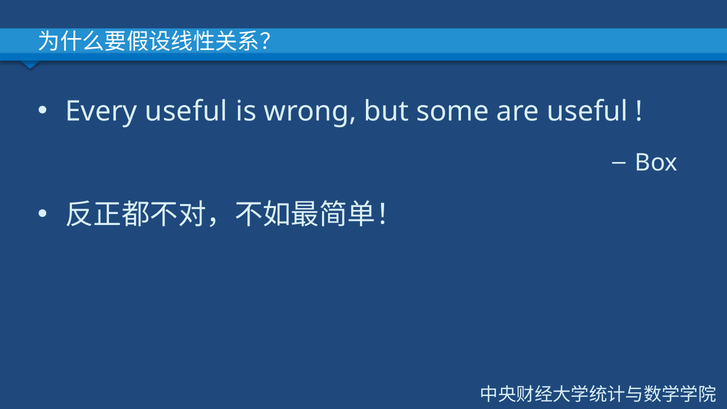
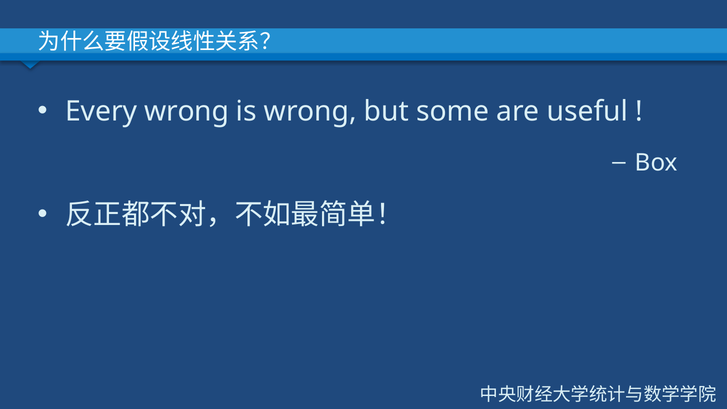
Every useful: useful -> wrong (187, 112)
